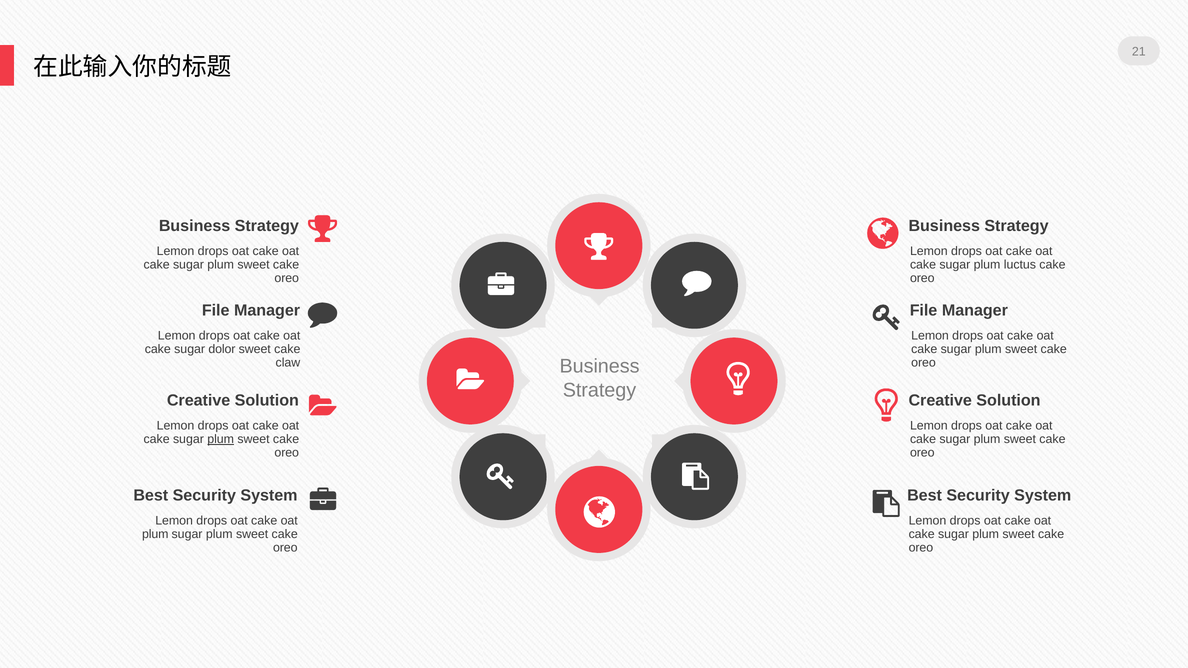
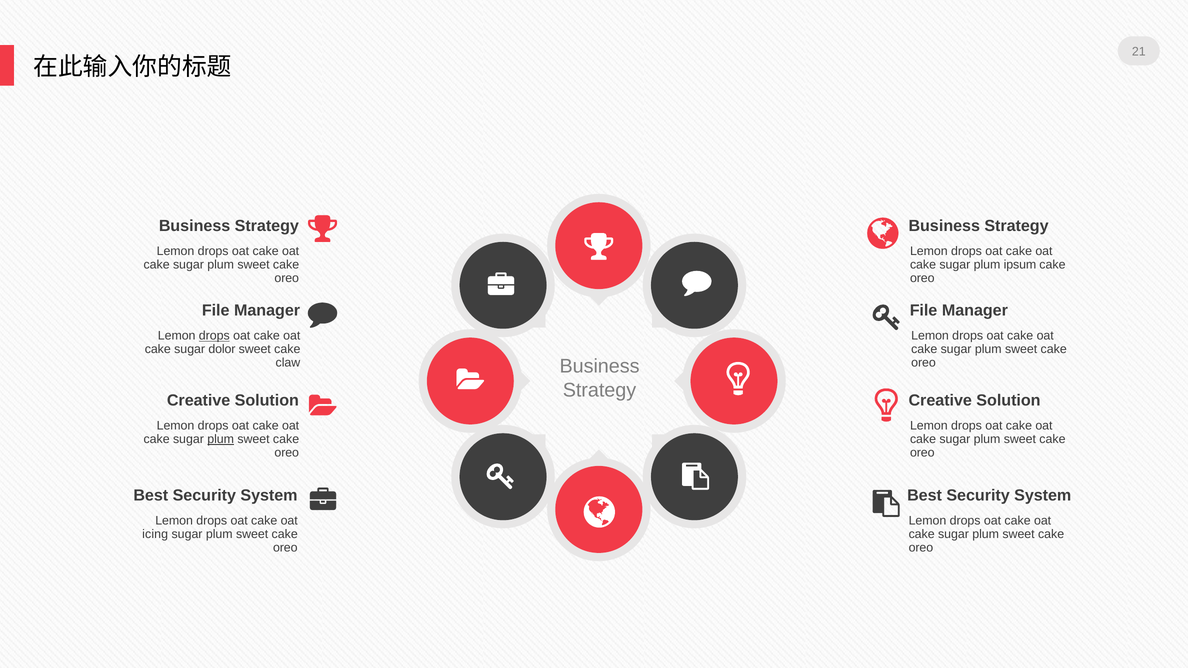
luctus: luctus -> ipsum (1020, 265)
drops underline: none -> present (214, 336)
plum: plum -> icing (155, 534)
